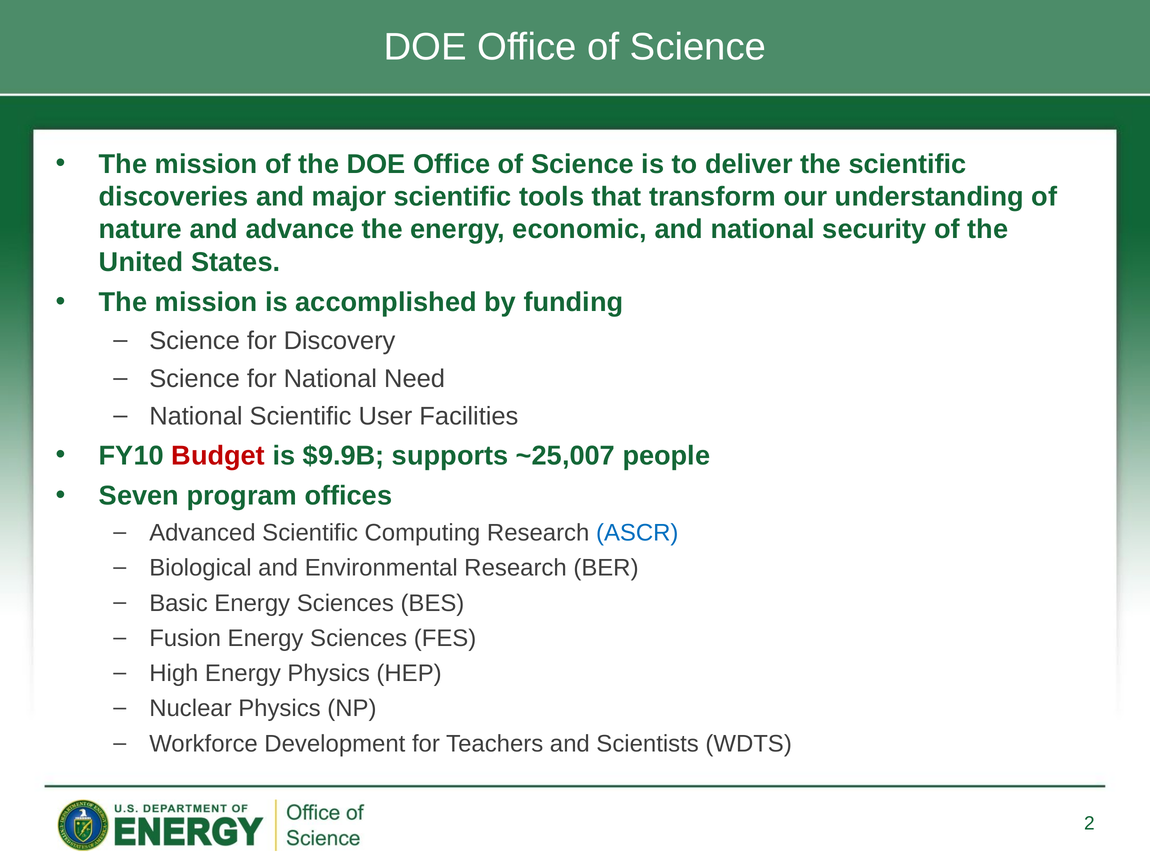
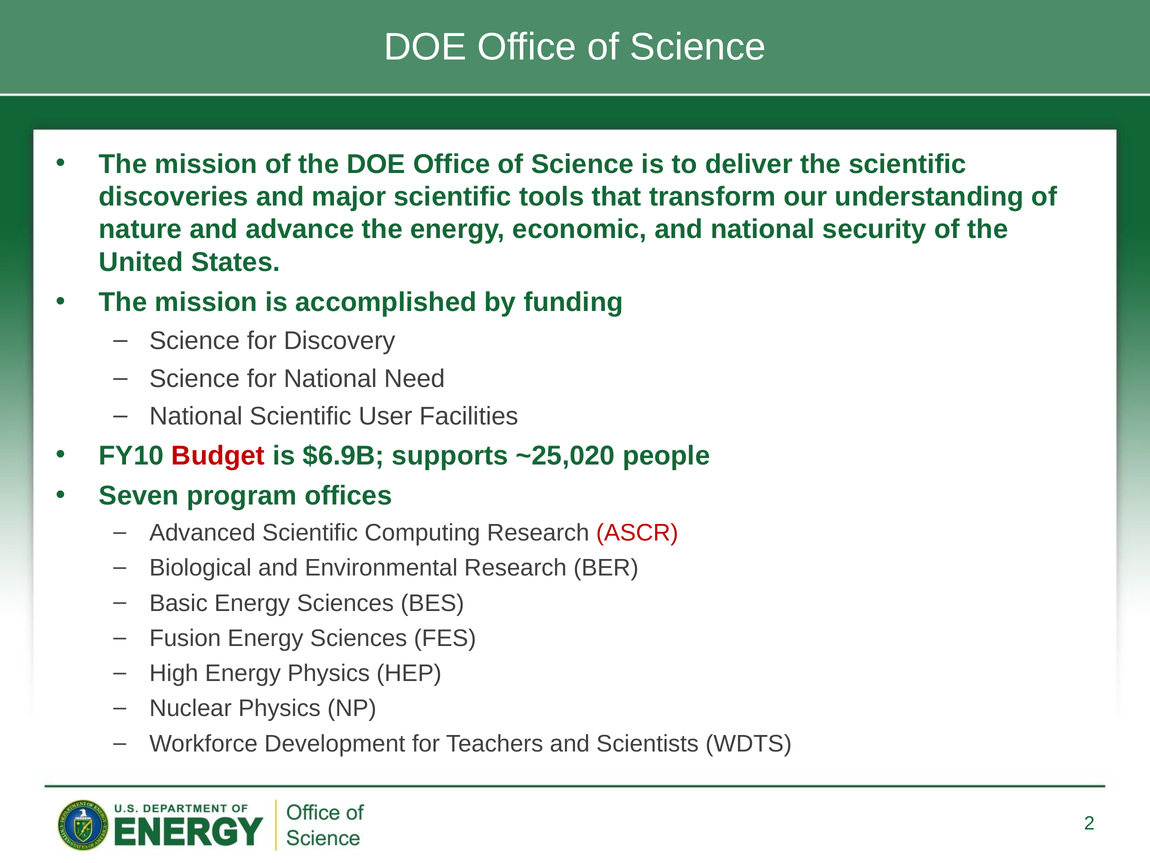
$9.9B: $9.9B -> $6.9B (344, 455)
~25,007: ~25,007 -> ~25,020 (565, 455)
ASCR colour: blue -> red (637, 533)
